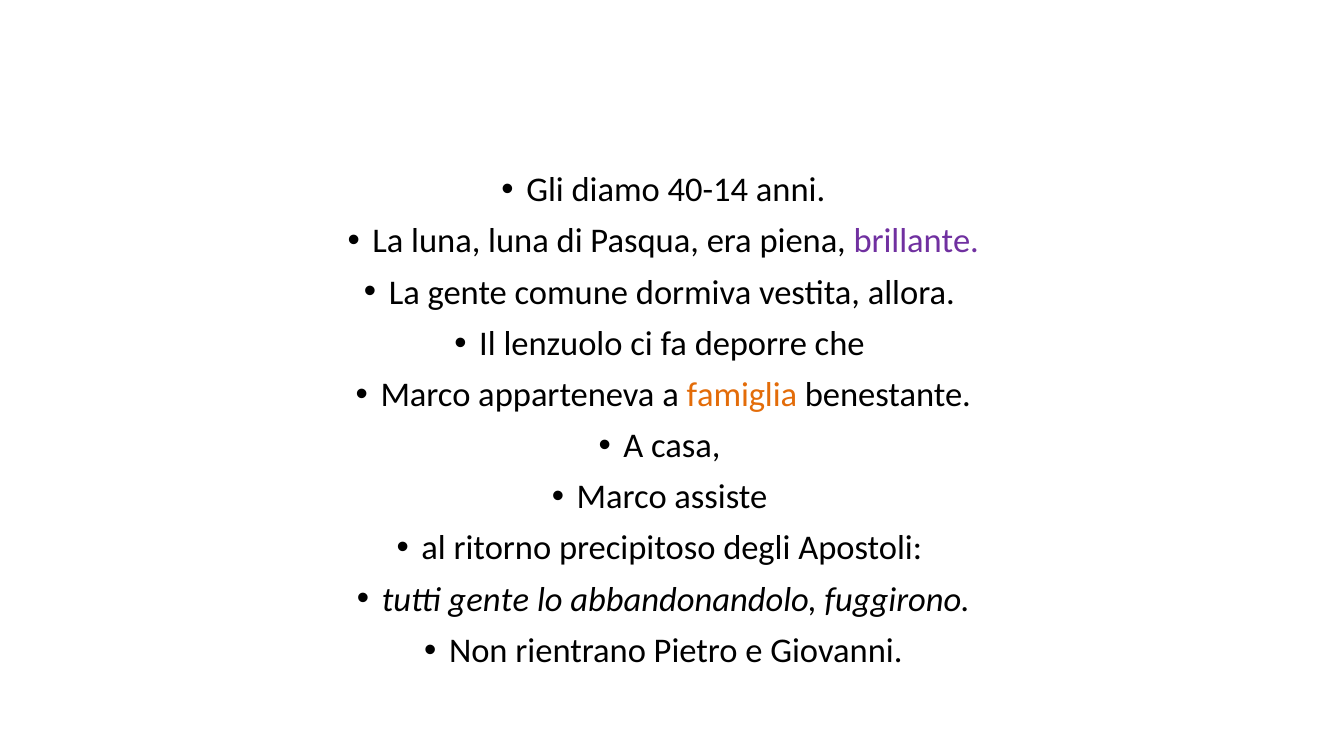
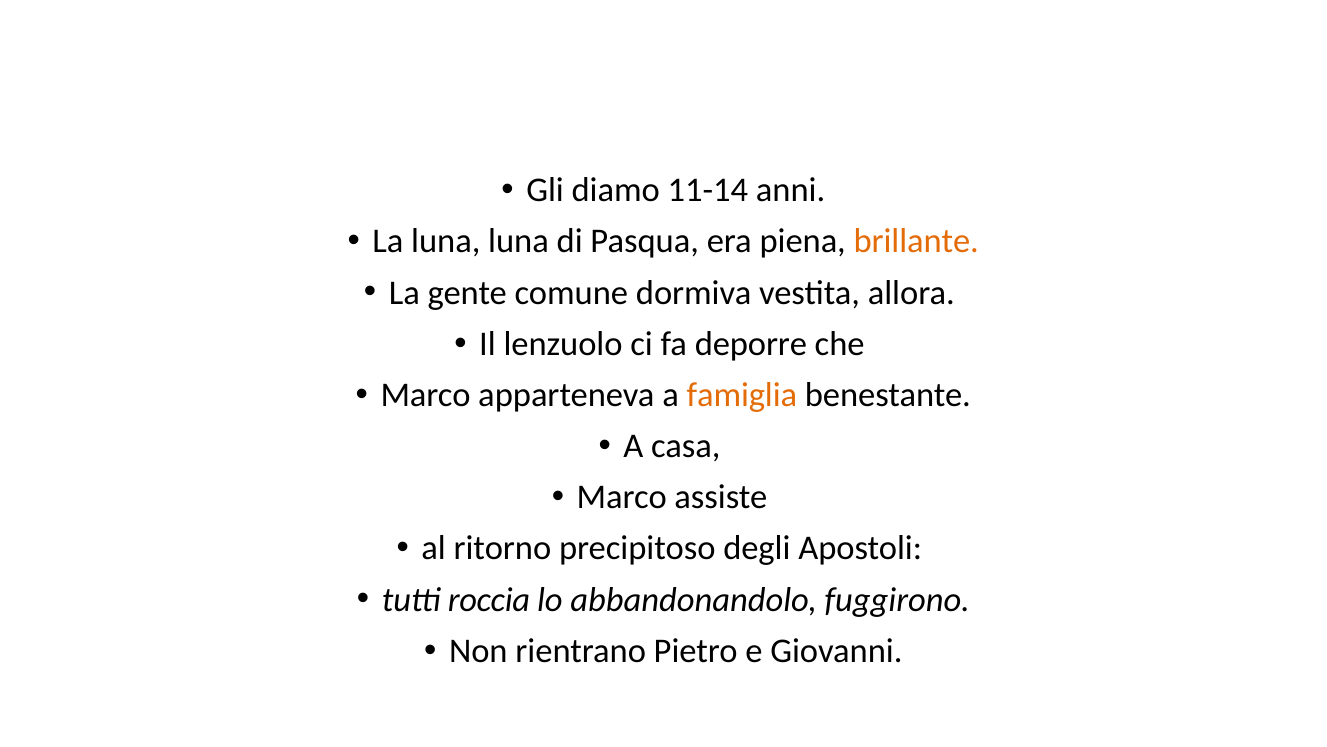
40-14: 40-14 -> 11-14 (708, 190)
brillante colour: purple -> orange (916, 241)
tutti gente: gente -> roccia (489, 599)
